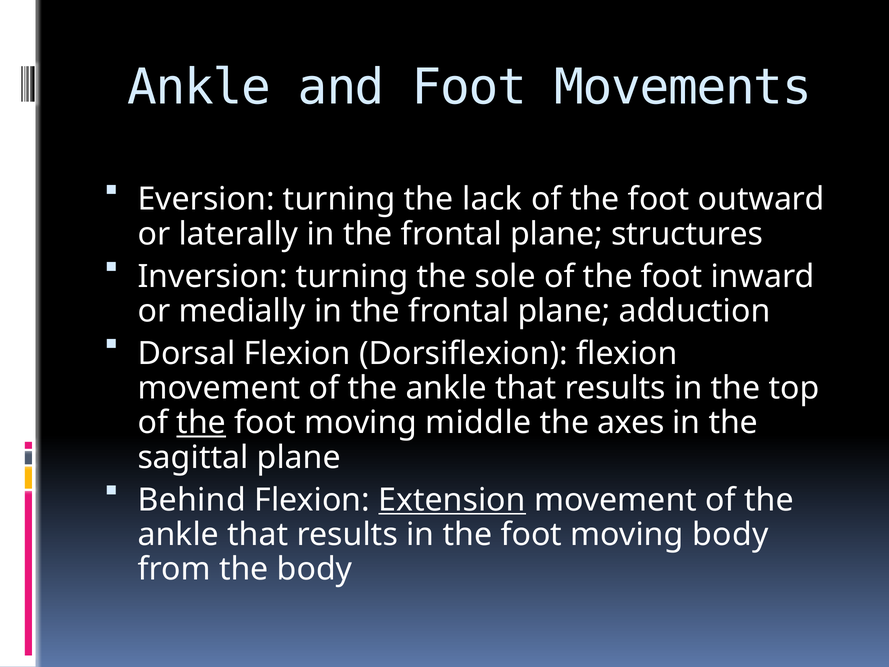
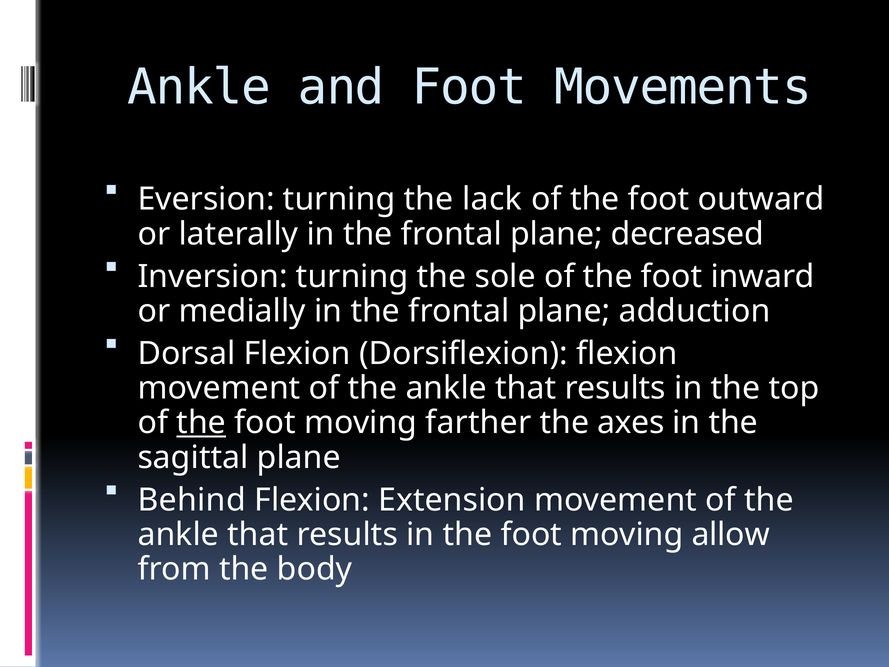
structures: structures -> decreased (687, 234)
middle: middle -> farther (478, 423)
Extension underline: present -> none (452, 500)
moving body: body -> allow (731, 534)
